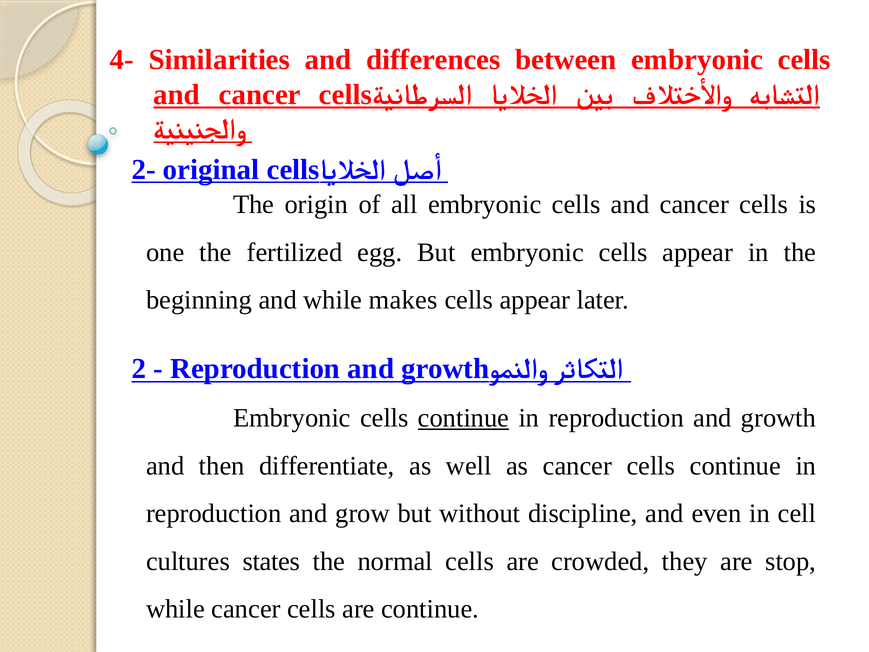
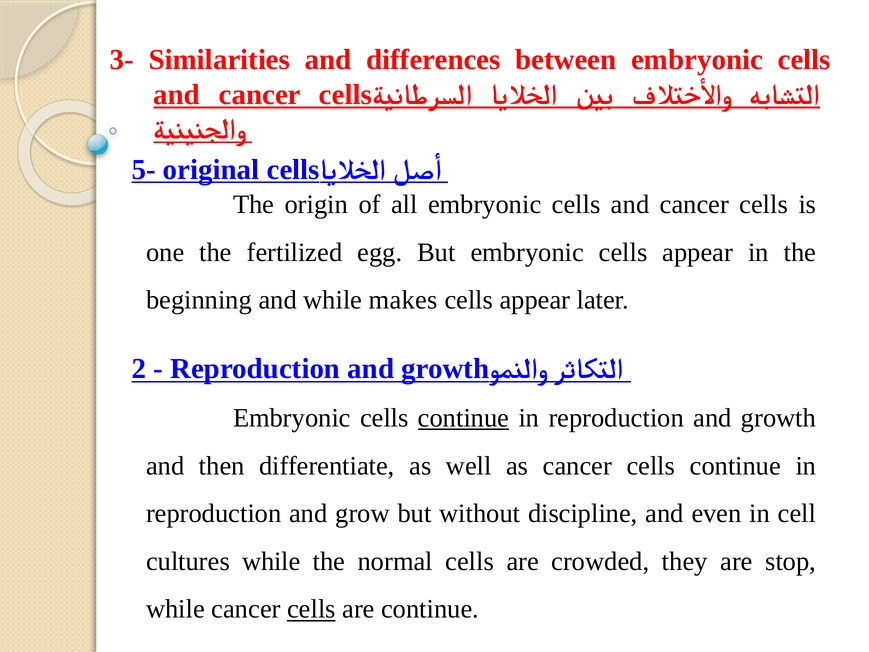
4-: 4- -> 3- (122, 60)
2-: 2- -> 5- (144, 169)
cultures states: states -> while (271, 561)
cells underline: none -> present (311, 609)
